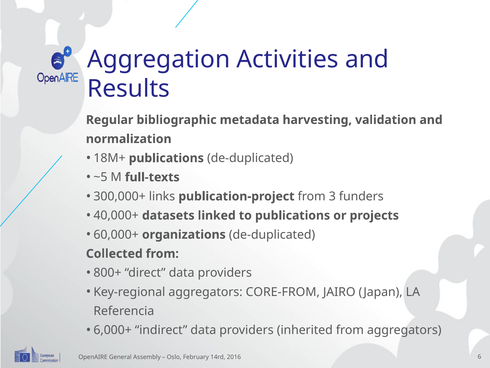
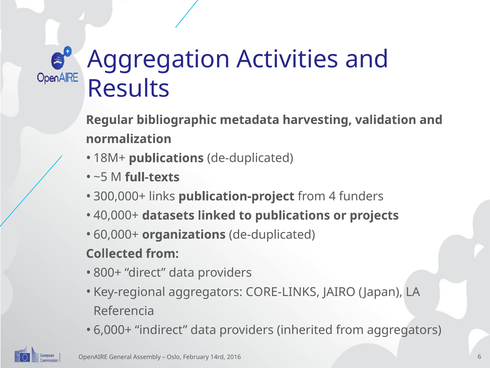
3: 3 -> 4 (332, 196)
CORE-FROM: CORE-FROM -> CORE-LINKS (283, 292)
